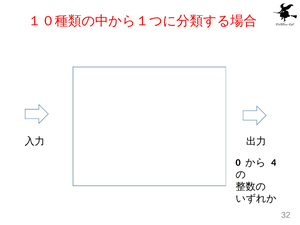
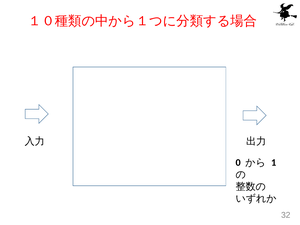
4: 4 -> 1 (274, 163)
